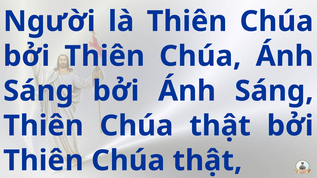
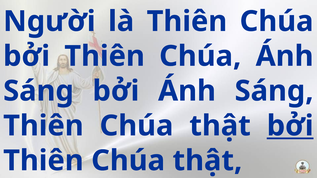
bởi underline: none -> present (290, 126)
